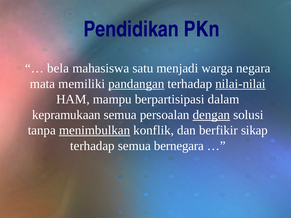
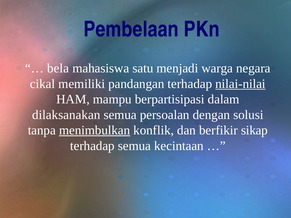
Pendidikan: Pendidikan -> Pembelaan (131, 29)
mata: mata -> cikal (43, 84)
pandangan underline: present -> none (136, 84)
kepramukaan: kepramukaan -> dilaksanakan (66, 115)
dengan underline: present -> none (211, 115)
bernegara: bernegara -> kecintaan (179, 146)
